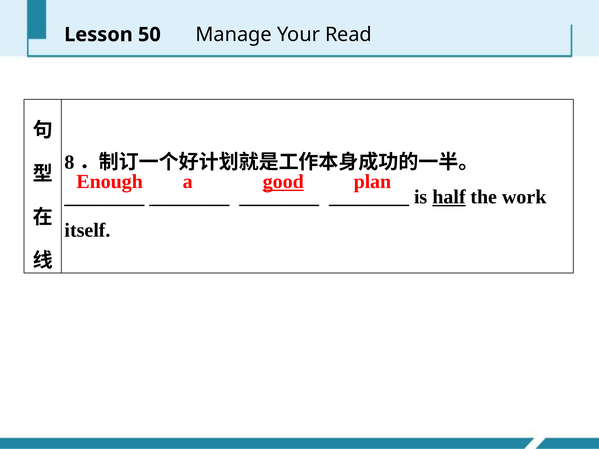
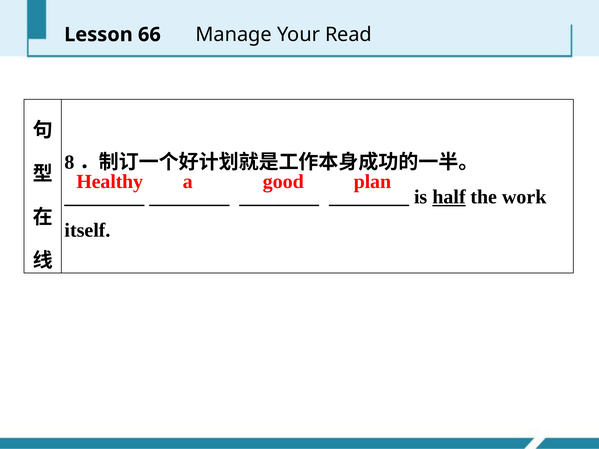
50: 50 -> 66 (149, 35)
Enough: Enough -> Healthy (110, 182)
good underline: present -> none (283, 182)
